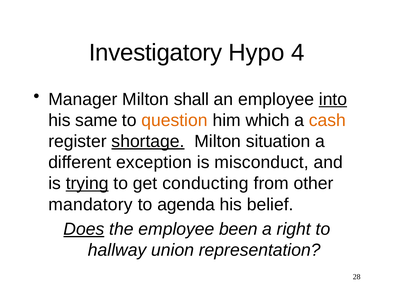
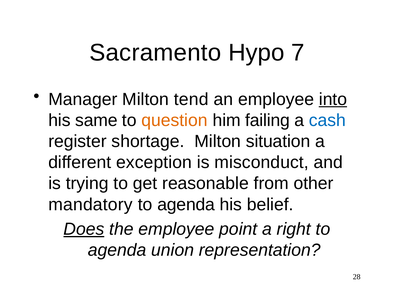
Investigatory: Investigatory -> Sacramento (155, 53)
4: 4 -> 7 (298, 53)
shall: shall -> tend (191, 99)
which: which -> failing (268, 120)
cash colour: orange -> blue (327, 120)
shortage underline: present -> none (148, 141)
trying underline: present -> none (87, 183)
conducting: conducting -> reasonable (205, 183)
been: been -> point (238, 229)
hallway: hallway -> agenda (117, 250)
